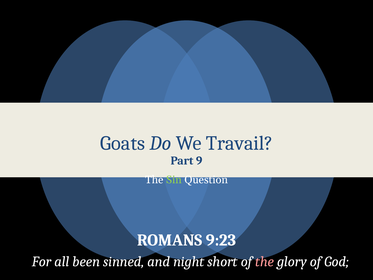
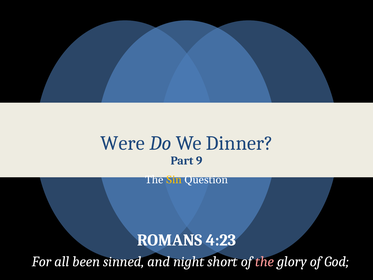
Goats: Goats -> Were (123, 143)
Travail: Travail -> Dinner (239, 143)
Sin colour: light green -> yellow (174, 180)
9:23: 9:23 -> 4:23 (221, 240)
